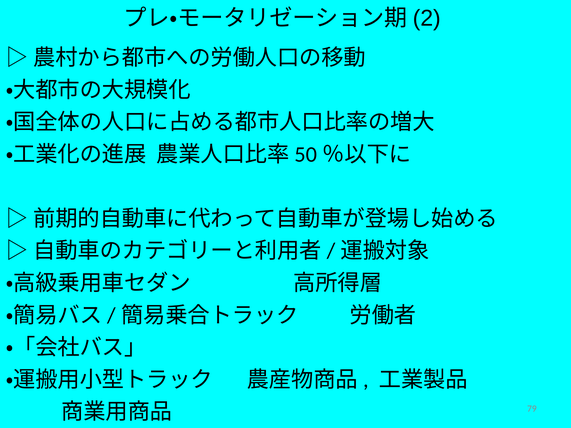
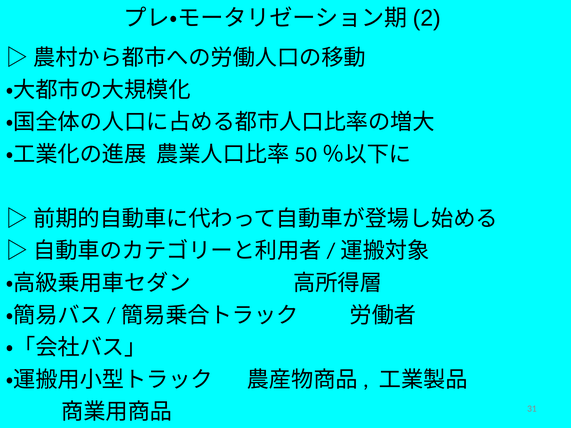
79: 79 -> 31 (532, 409)
